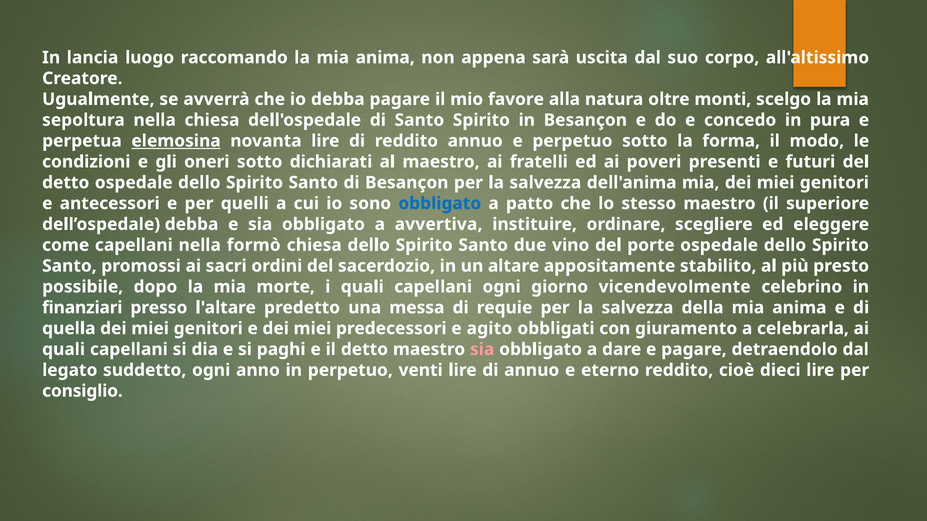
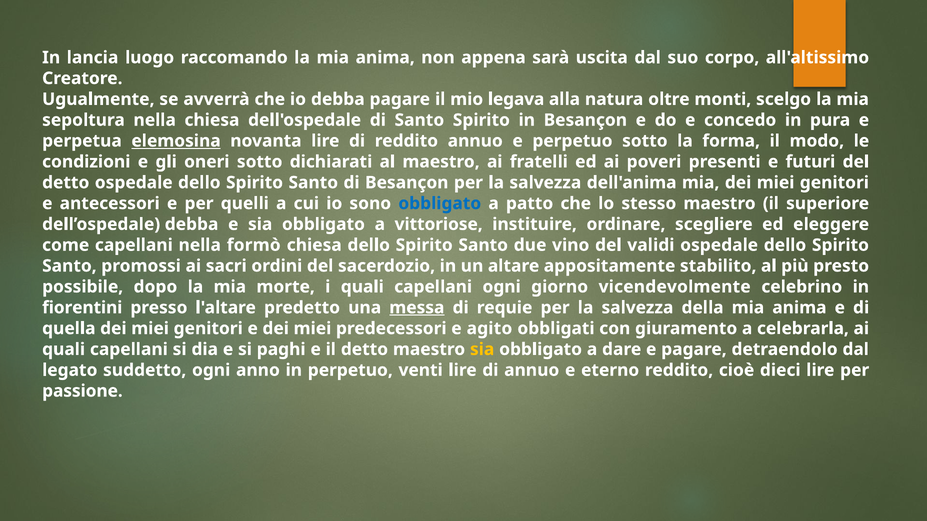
favore: favore -> legava (516, 99)
avvertiva: avvertiva -> vittoriose (439, 224)
porte: porte -> validi (651, 245)
finanziari: finanziari -> fiorentini (82, 308)
messa underline: none -> present (417, 308)
sia colour: pink -> yellow (482, 350)
consiglio: consiglio -> passione (82, 391)
